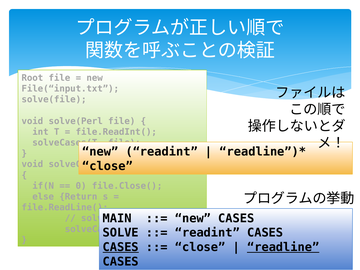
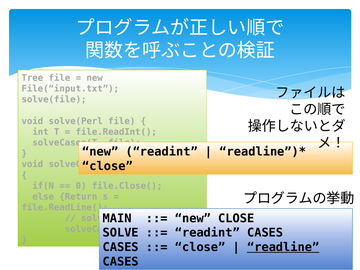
Root: Root -> Tree (32, 78)
new CASES: CASES -> CLOSE (236, 218)
CASES underline: present -> none (121, 247)
